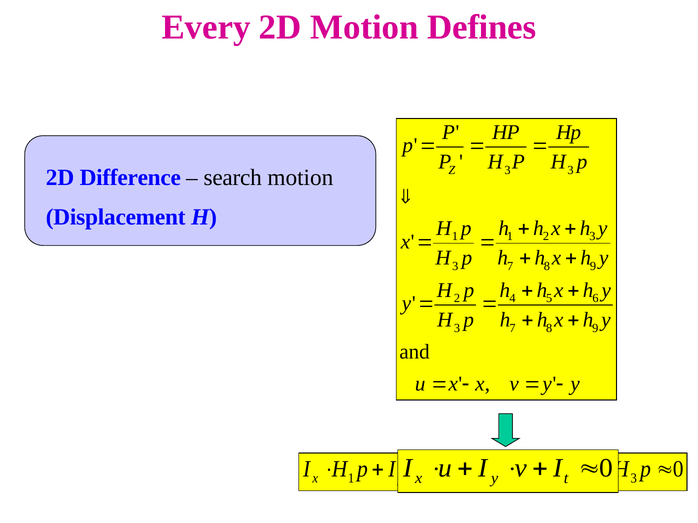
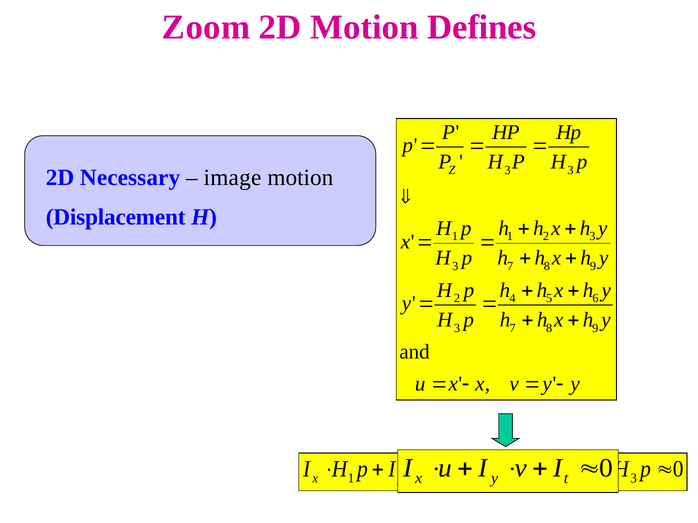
Every: Every -> Zoom (206, 28)
Difference: Difference -> Necessary (130, 178)
search: search -> image (232, 178)
